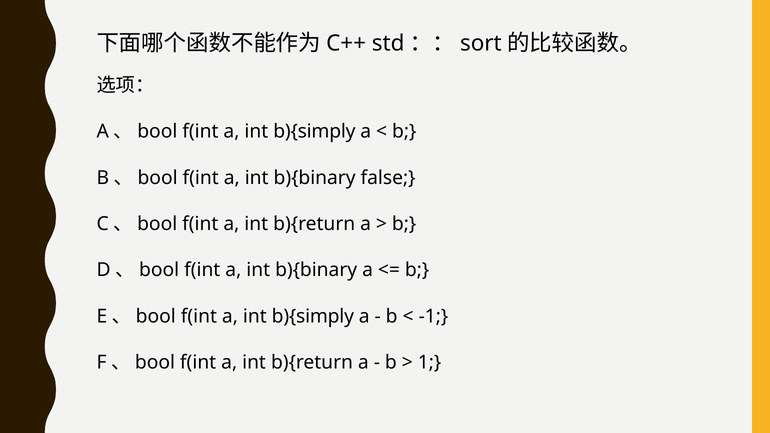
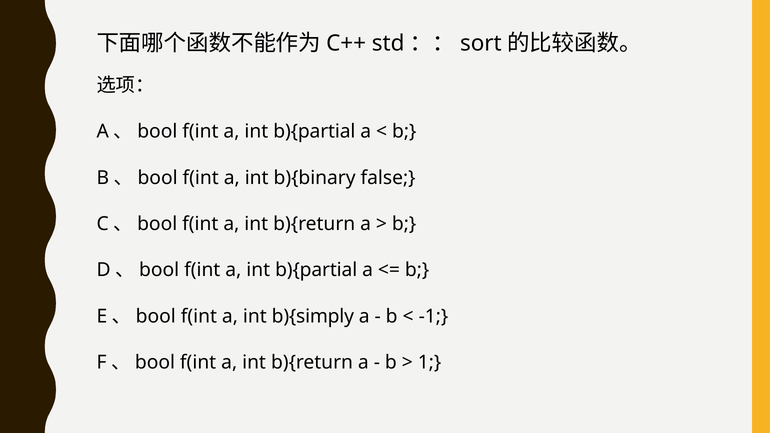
b){simply: b){simply -> b){partial (314, 132)
b){binary: b){binary -> b){partial (316, 270)
